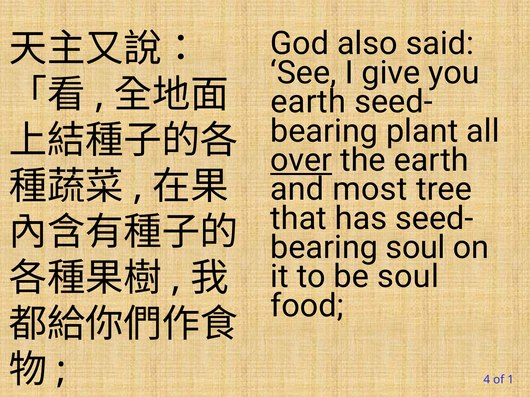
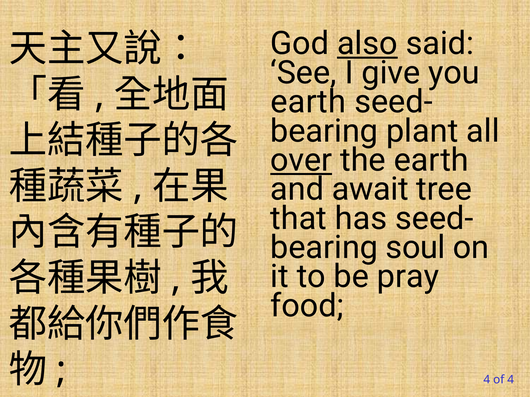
also underline: none -> present (367, 44)
most: most -> await (370, 189)
be soul: soul -> pray (408, 277)
of 1: 1 -> 4 (511, 380)
